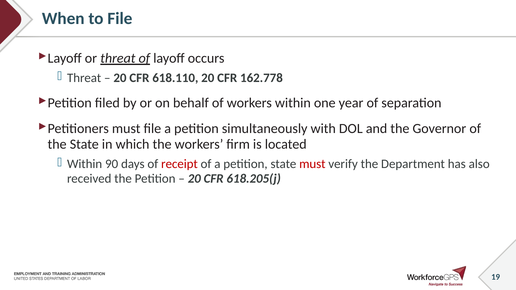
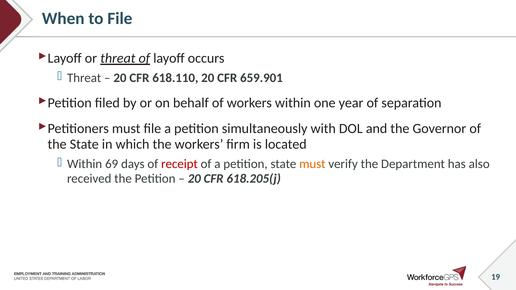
162.778: 162.778 -> 659.901 (261, 78)
90: 90 -> 69 (112, 164)
must colour: red -> orange (312, 164)
